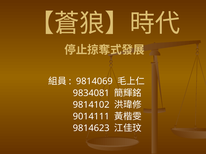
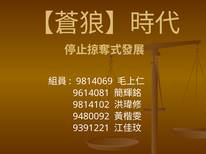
9834081: 9834081 -> 9614081 (91, 93)
9014111: 9014111 -> 9480092 (91, 117)
9814623: 9814623 -> 9391221 (91, 128)
